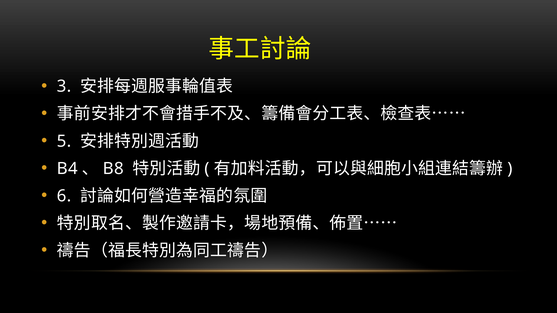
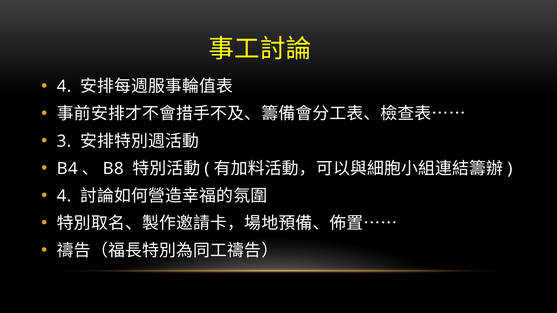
3: 3 -> 4 (64, 86)
5: 5 -> 3 (64, 141)
6: 6 -> 4 (64, 196)
